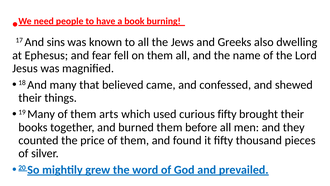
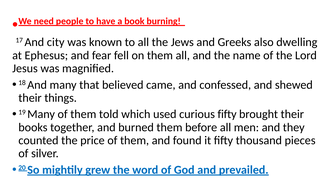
sins: sins -> city (56, 42)
arts: arts -> told (109, 114)
